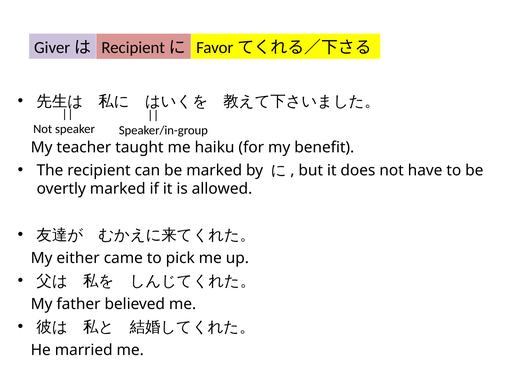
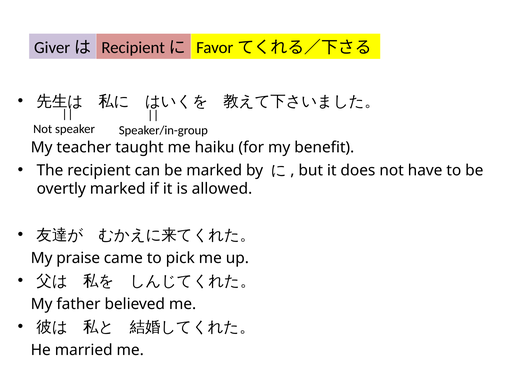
either: either -> praise (78, 258)
